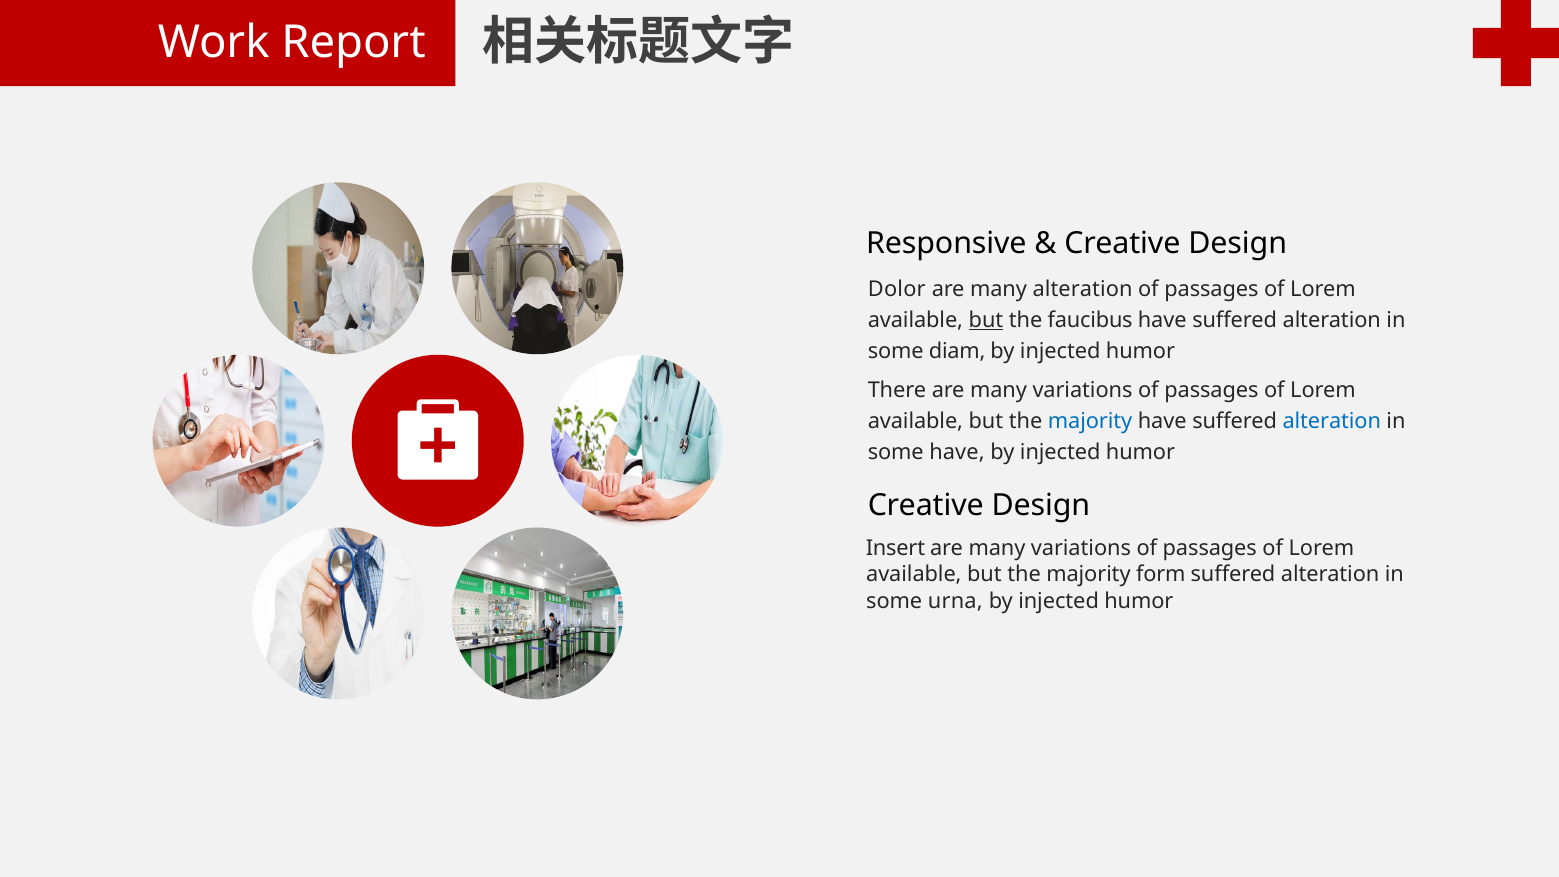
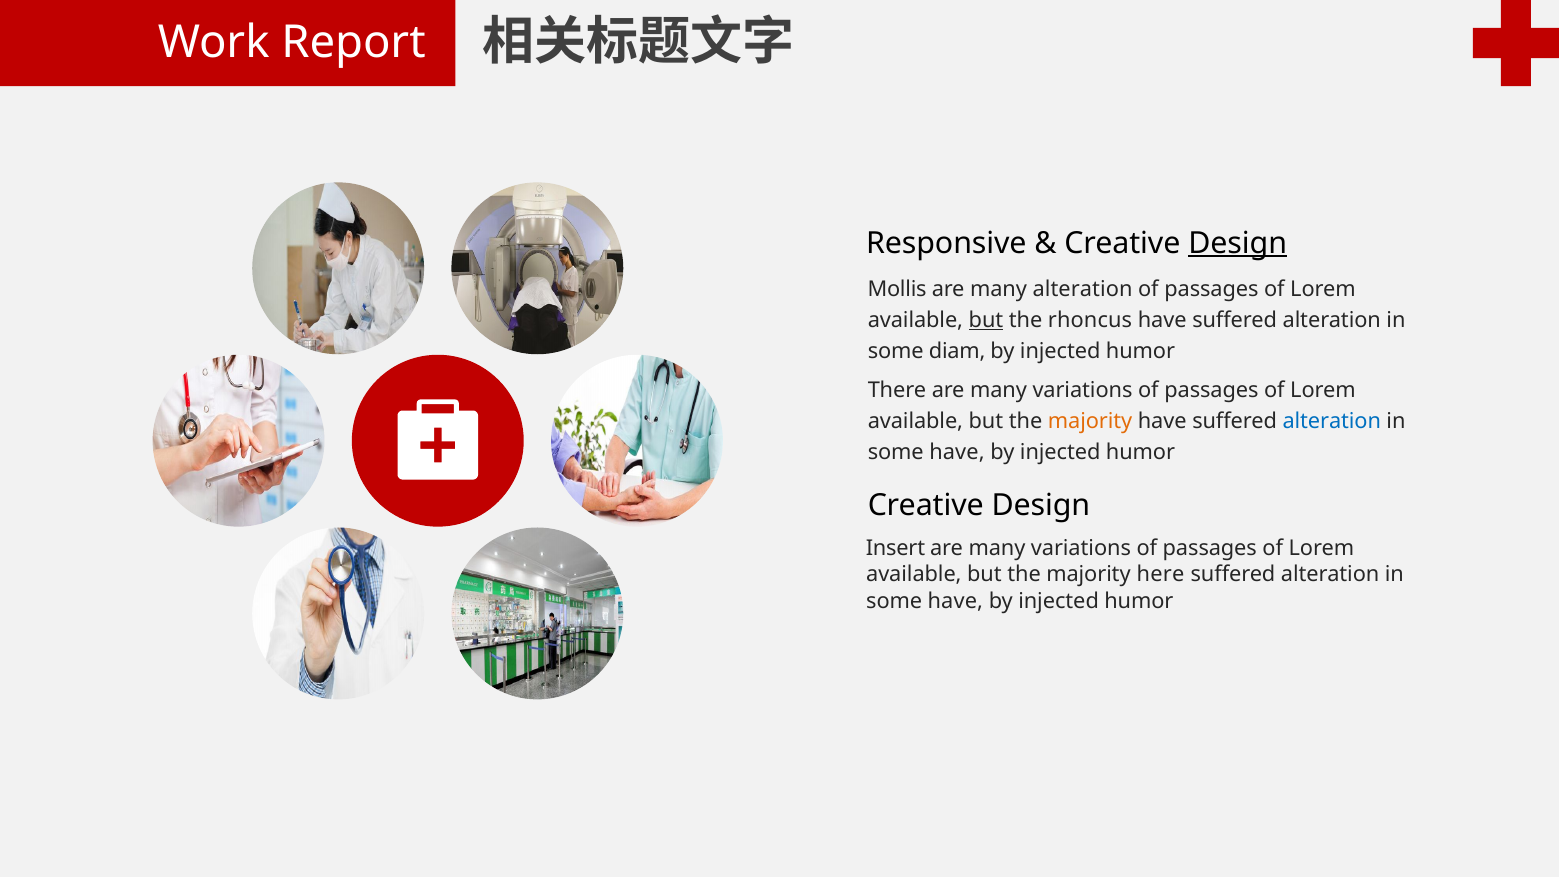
Design underline: none -> present (1238, 243)
Dolor: Dolor -> Mollis (897, 289)
faucibus: faucibus -> rhoncus (1090, 320)
majority colour: blue -> orange (1090, 421)
form: form -> here (1161, 575)
urna: urna -> have (955, 601)
